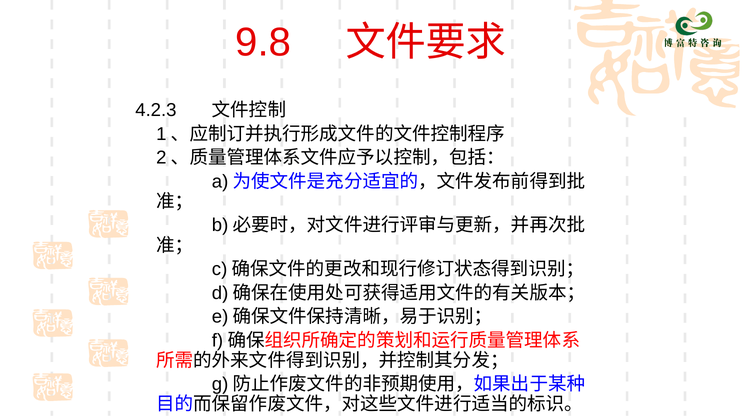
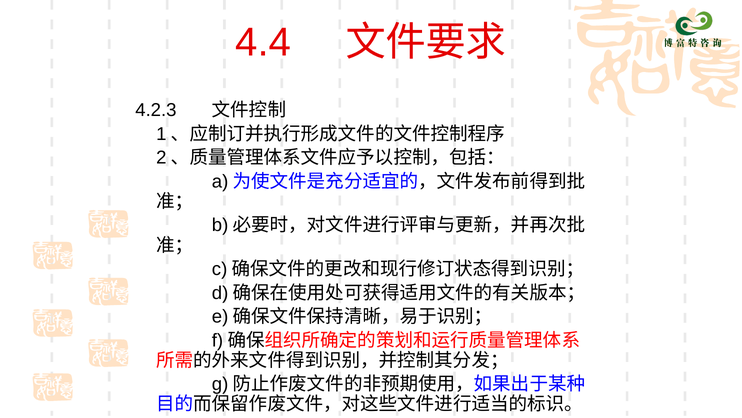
9.8: 9.8 -> 4.4 (263, 42)
